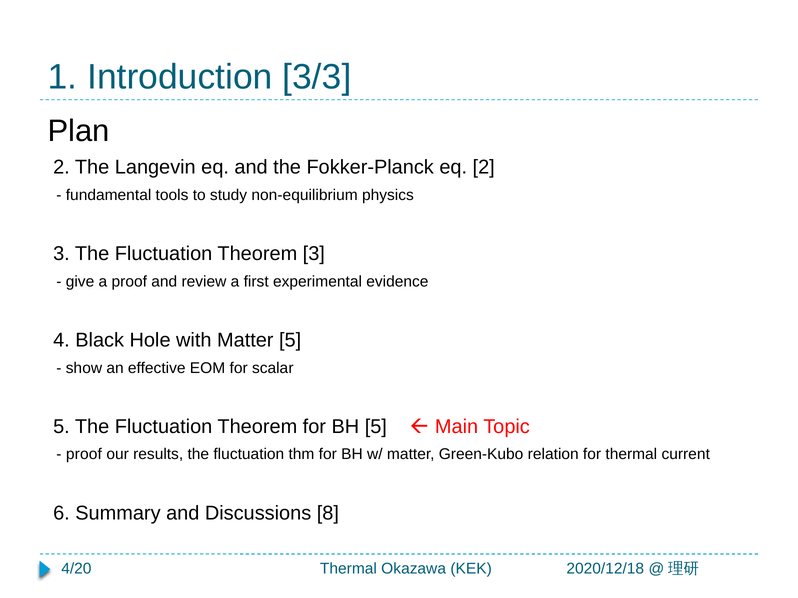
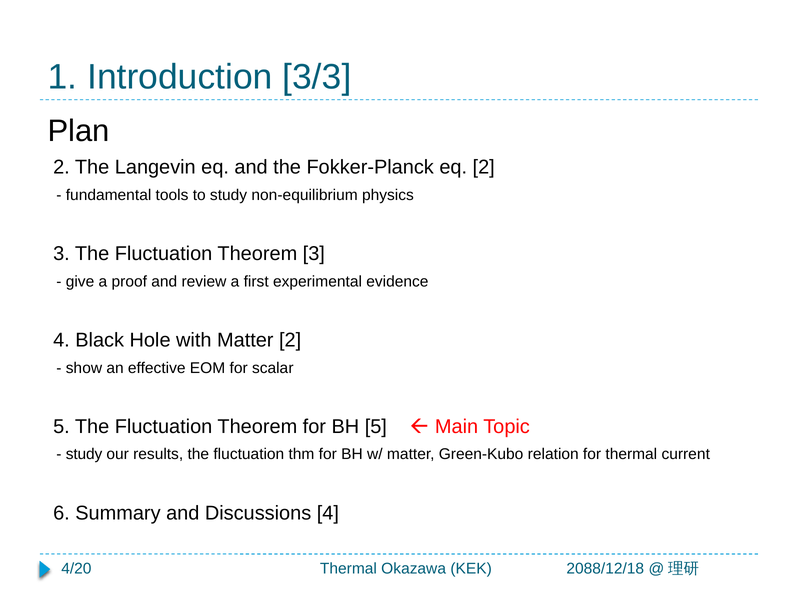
Matter 5: 5 -> 2 (290, 341)
proof: proof -> study (84, 455)
Discussions 8: 8 -> 4 (328, 514)
2020/12/18: 2020/12/18 -> 2088/12/18 (605, 569)
